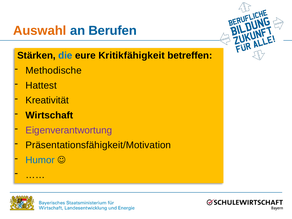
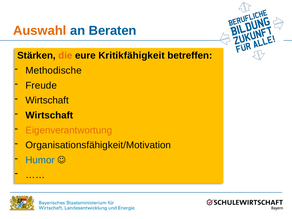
Berufen: Berufen -> Beraten (113, 31)
die colour: blue -> orange (65, 56)
Hattest: Hattest -> Freude (41, 85)
Kreativität: Kreativität -> Wirtschaft (47, 100)
Eigenverantwortung colour: purple -> orange (69, 130)
Präsentationsfähigkeit/Motivation: Präsentationsfähigkeit/Motivation -> Organisationsfähigkeit/Motivation (98, 145)
